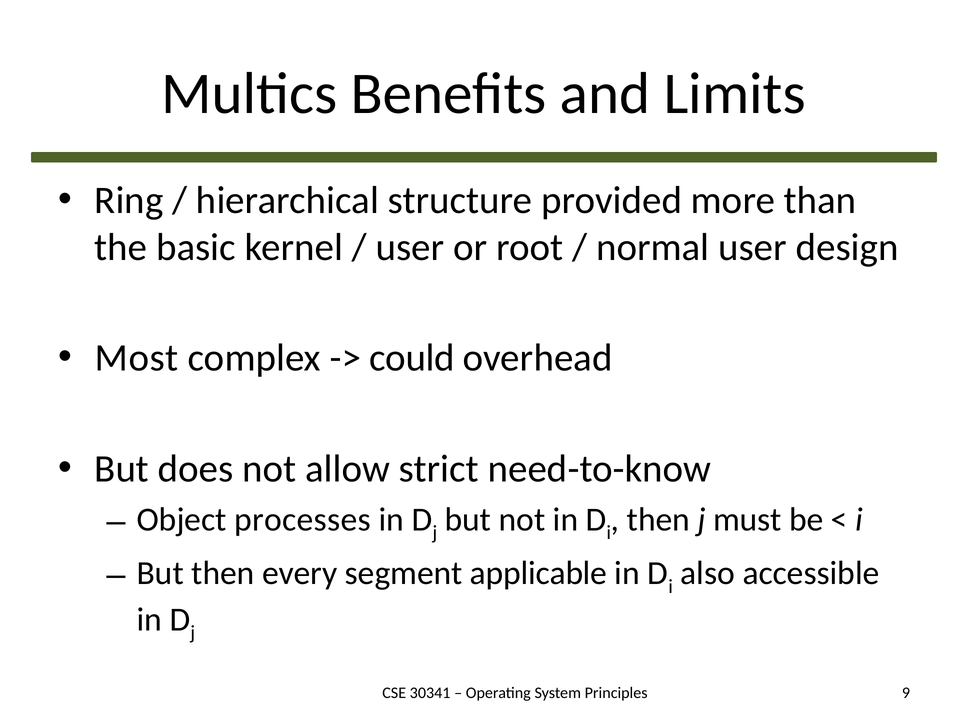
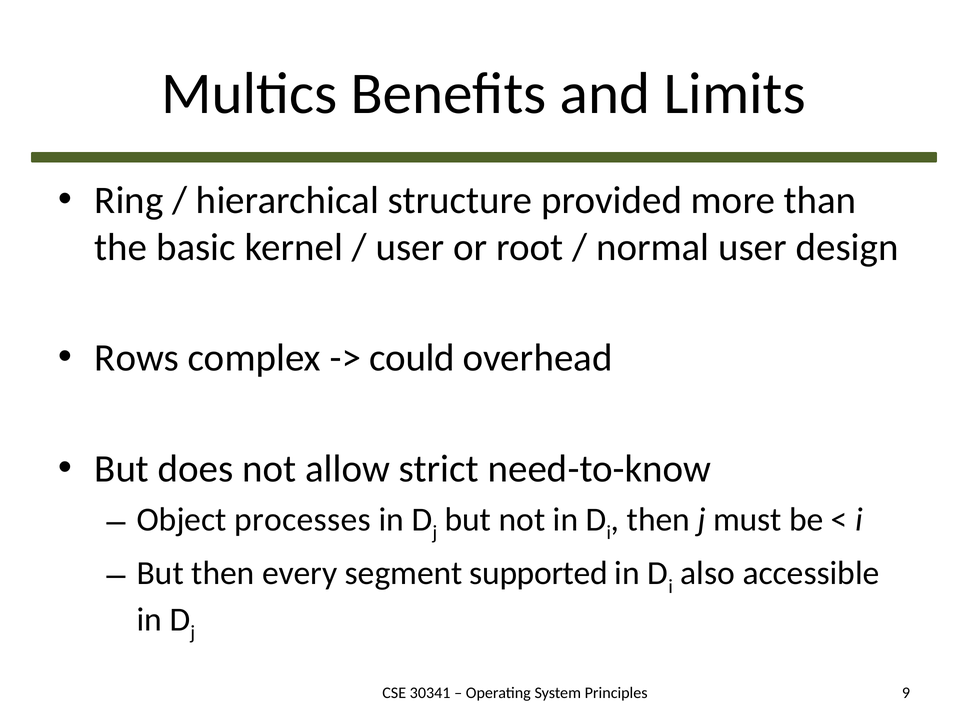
Most: Most -> Rows (137, 358)
applicable: applicable -> supported (539, 573)
